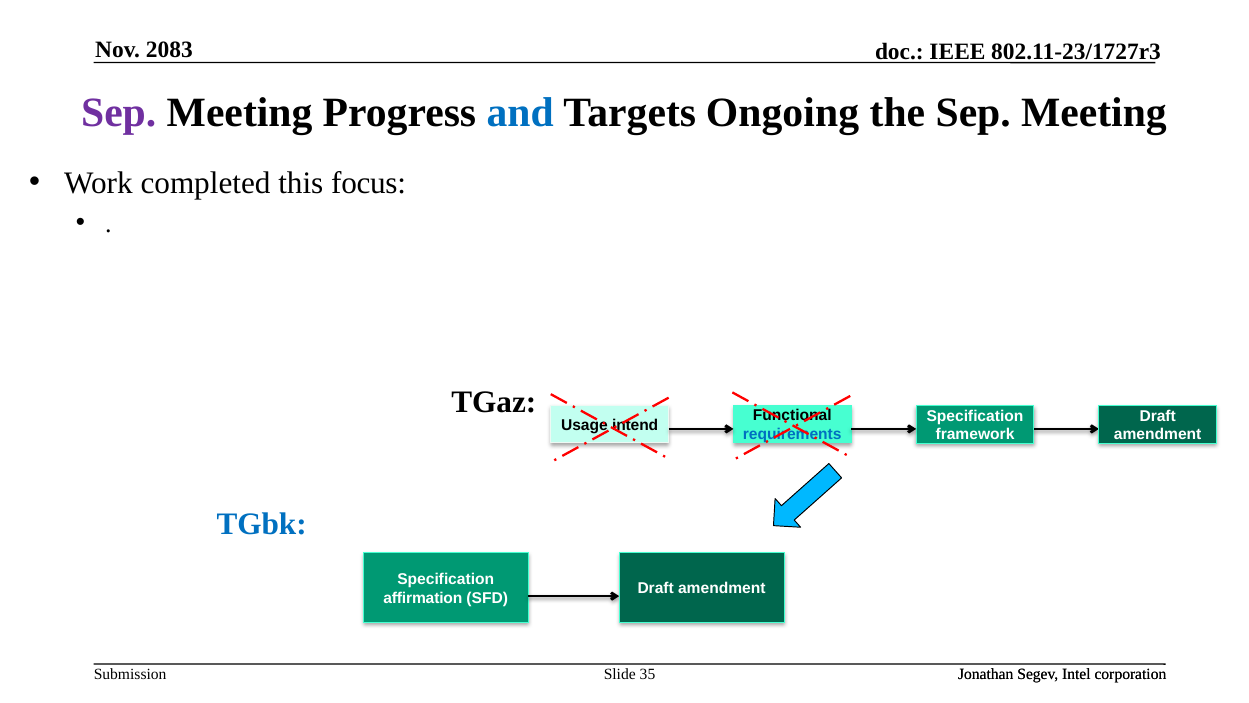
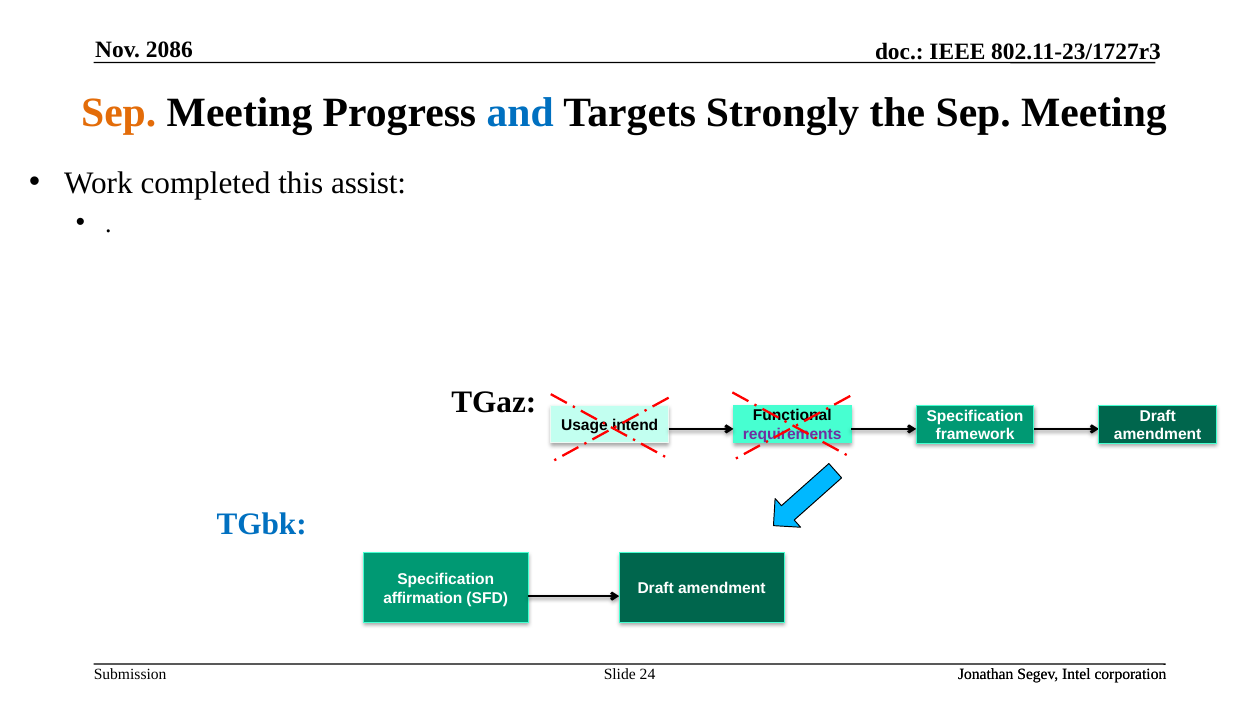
2083: 2083 -> 2086 (169, 50)
Sep colour: purple -> orange (119, 113)
Ongoing: Ongoing -> Strongly (782, 113)
focus: focus -> assist (369, 183)
requirements colour: blue -> purple (792, 434)
35: 35 -> 24 (648, 674)
